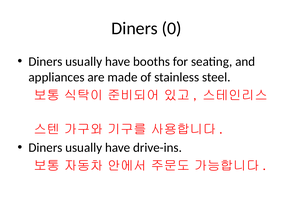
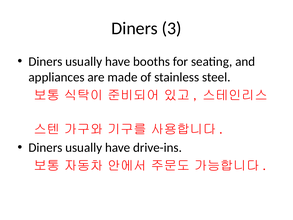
0: 0 -> 3 (172, 28)
